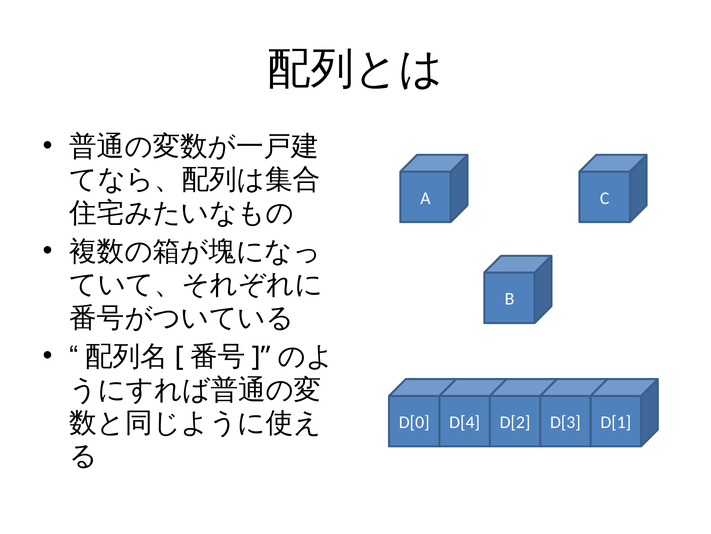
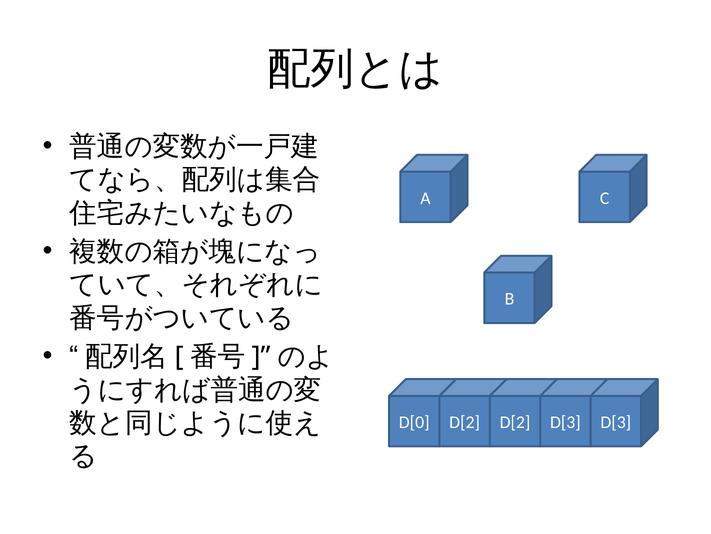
D[0 D[4: D[4 -> D[2 (465, 422)
D[3 D[1: D[1 -> D[3 (616, 422)
